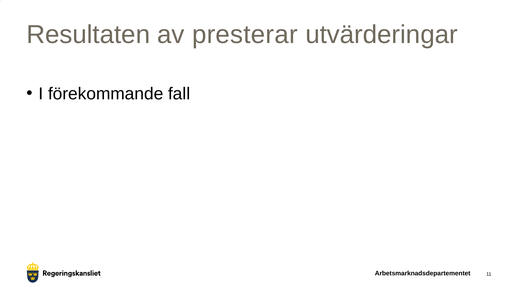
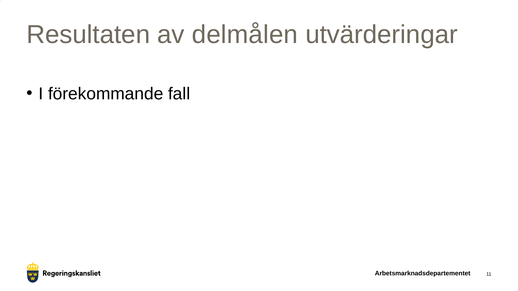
presterar: presterar -> delmålen (245, 35)
